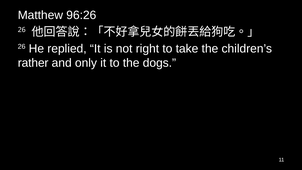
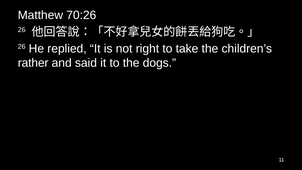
96:26: 96:26 -> 70:26 (81, 15)
only: only -> said (86, 63)
